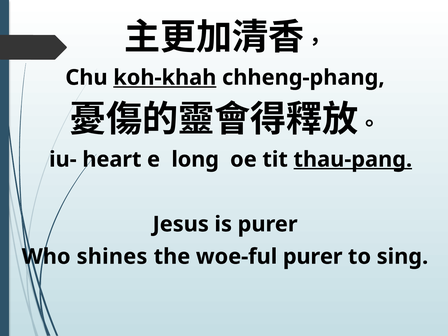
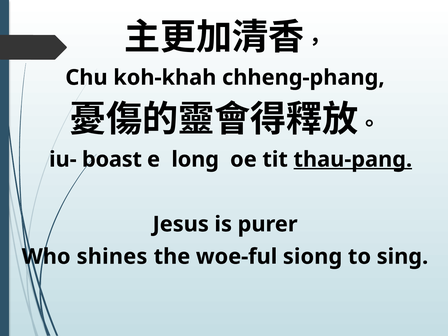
koh-khah underline: present -> none (165, 78)
heart: heart -> boast (112, 159)
woe-ful purer: purer -> siong (313, 257)
